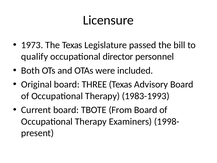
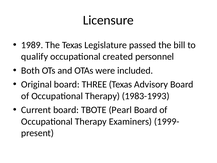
1973: 1973 -> 1989 (32, 45)
director: director -> created (118, 57)
From: From -> Pearl (120, 110)
1998-: 1998- -> 1999- (167, 121)
